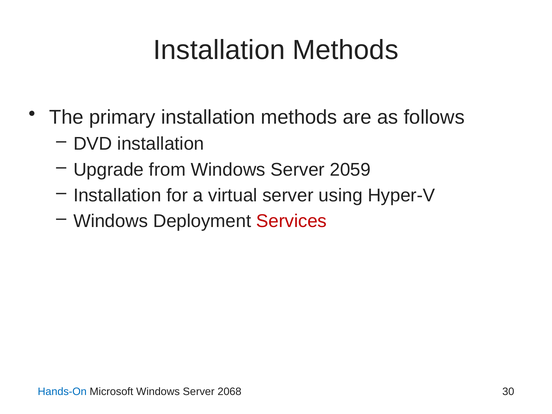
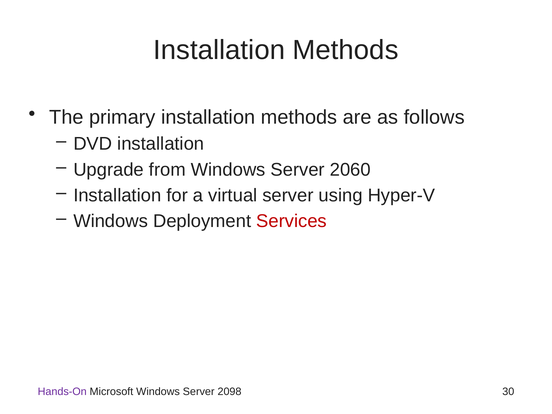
2059: 2059 -> 2060 (350, 170)
Hands-On colour: blue -> purple (62, 392)
2068: 2068 -> 2098 (229, 392)
